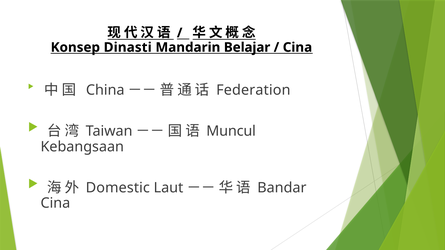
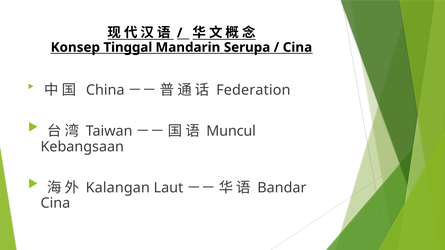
Dinasti: Dinasti -> Tinggal (128, 47)
Belajar: Belajar -> Serupa (247, 47)
Domestic: Domestic -> Kalangan (118, 188)
